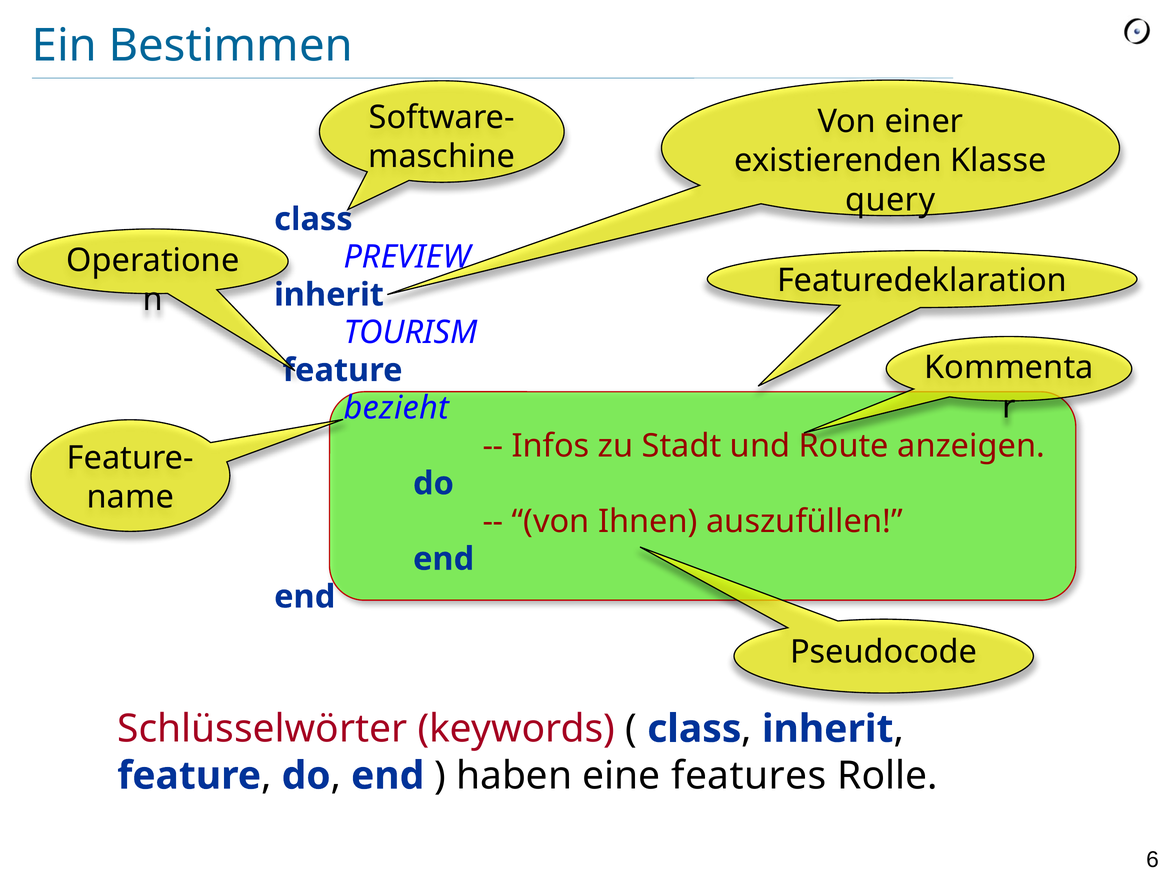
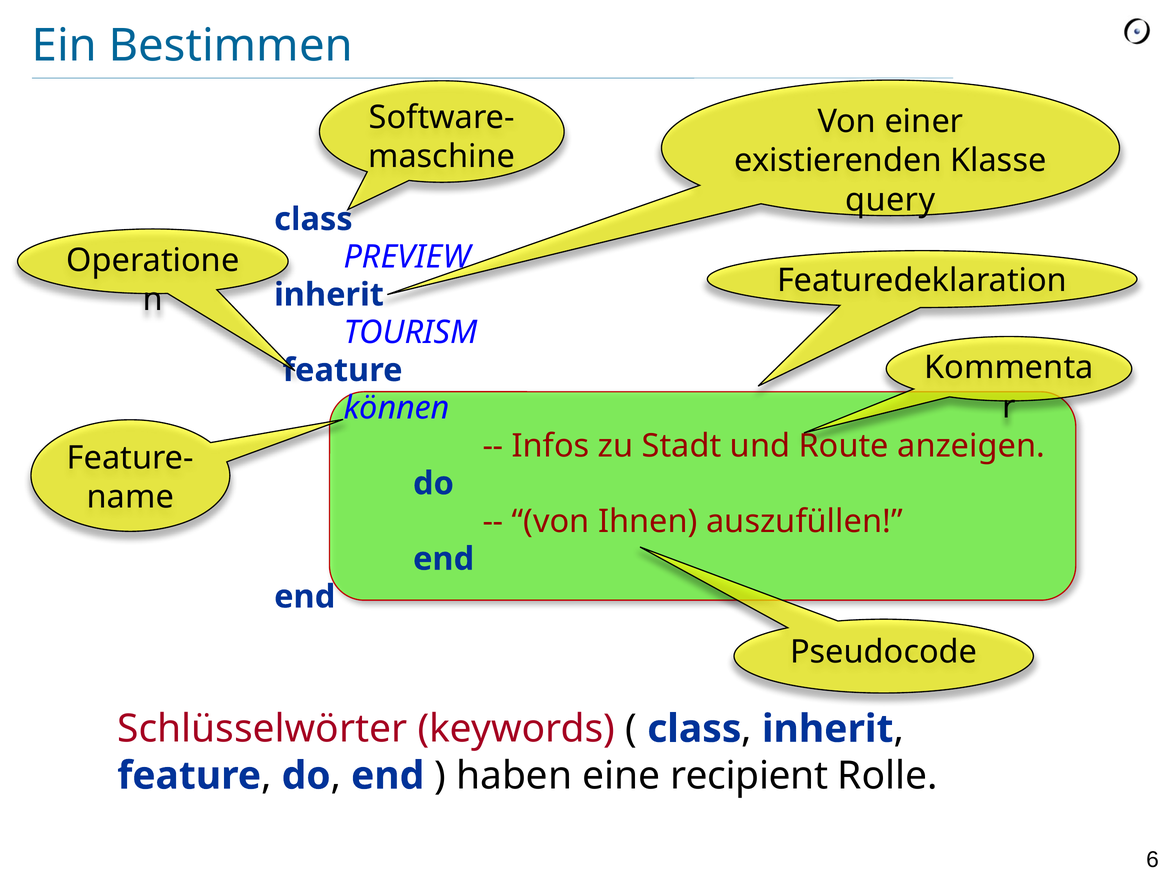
bezieht: bezieht -> können (397, 408)
features: features -> recipient (749, 775)
